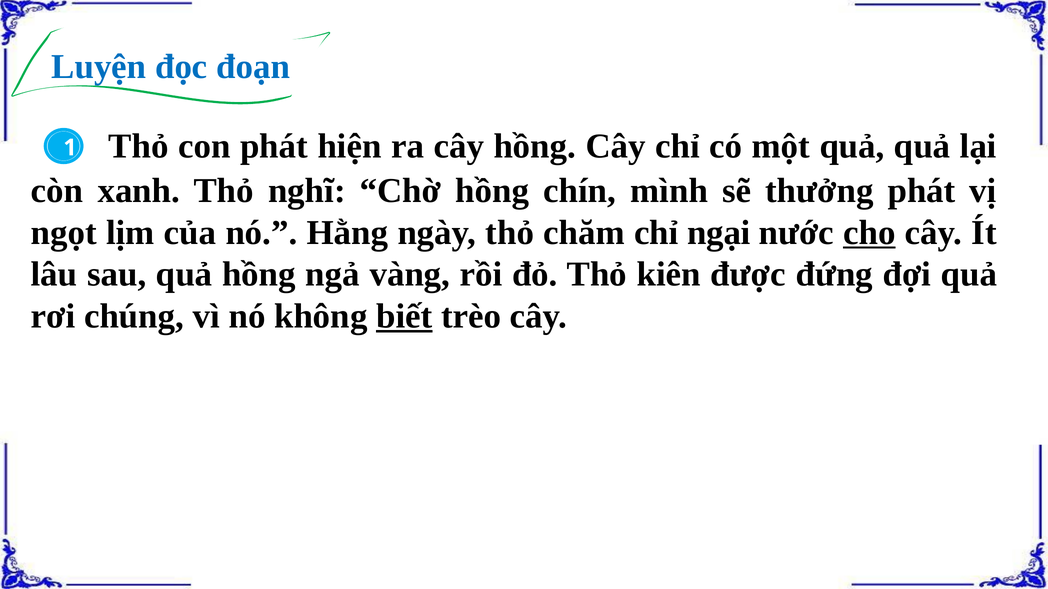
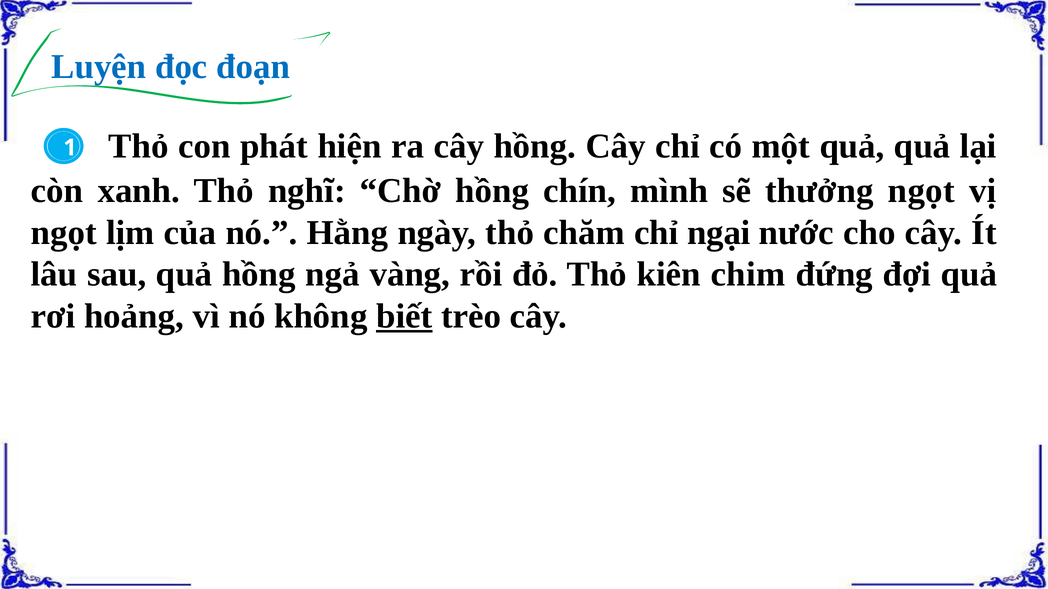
thưởng phát: phát -> ngọt (921, 191)
cho underline: present -> none (869, 233)
được: được -> chim (748, 275)
chúng: chúng -> hoảng (134, 317)
